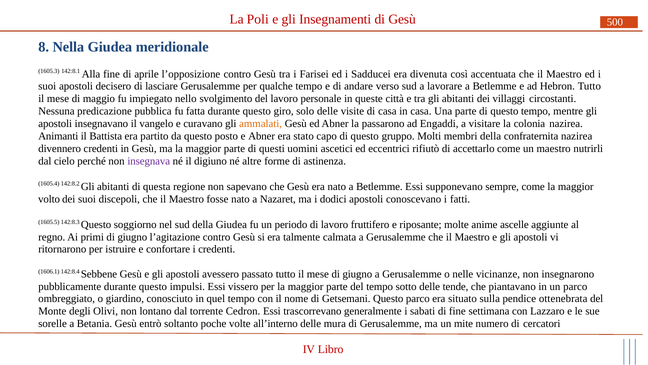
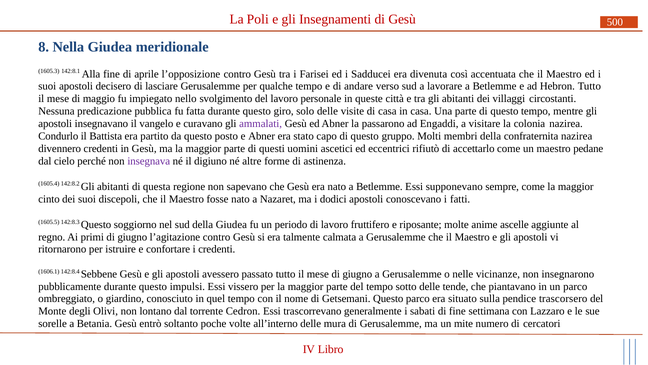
ammalati colour: orange -> purple (261, 124)
Animanti: Animanti -> Condurlo (58, 136)
nutrirli: nutrirli -> pedane (588, 149)
volto: volto -> cinto (49, 199)
ottenebrata: ottenebrata -> trascorsero (563, 299)
